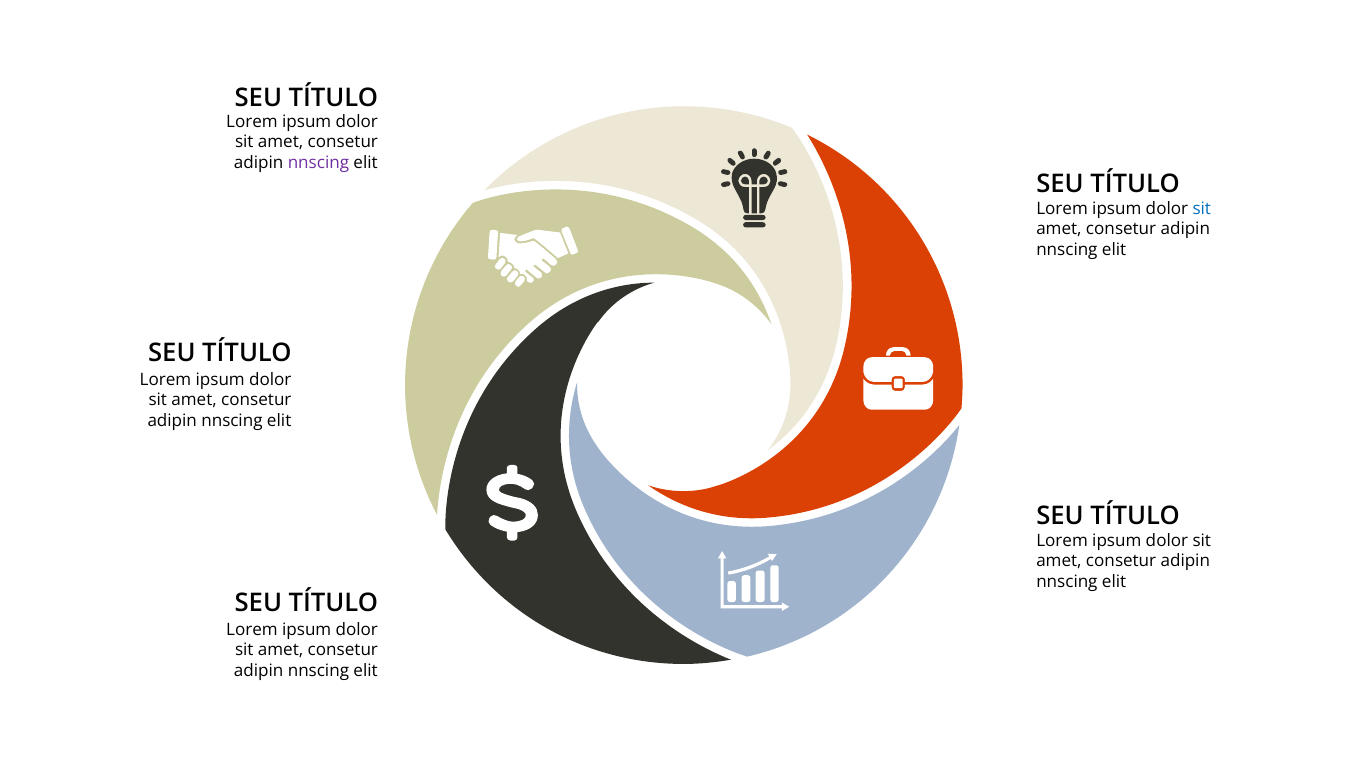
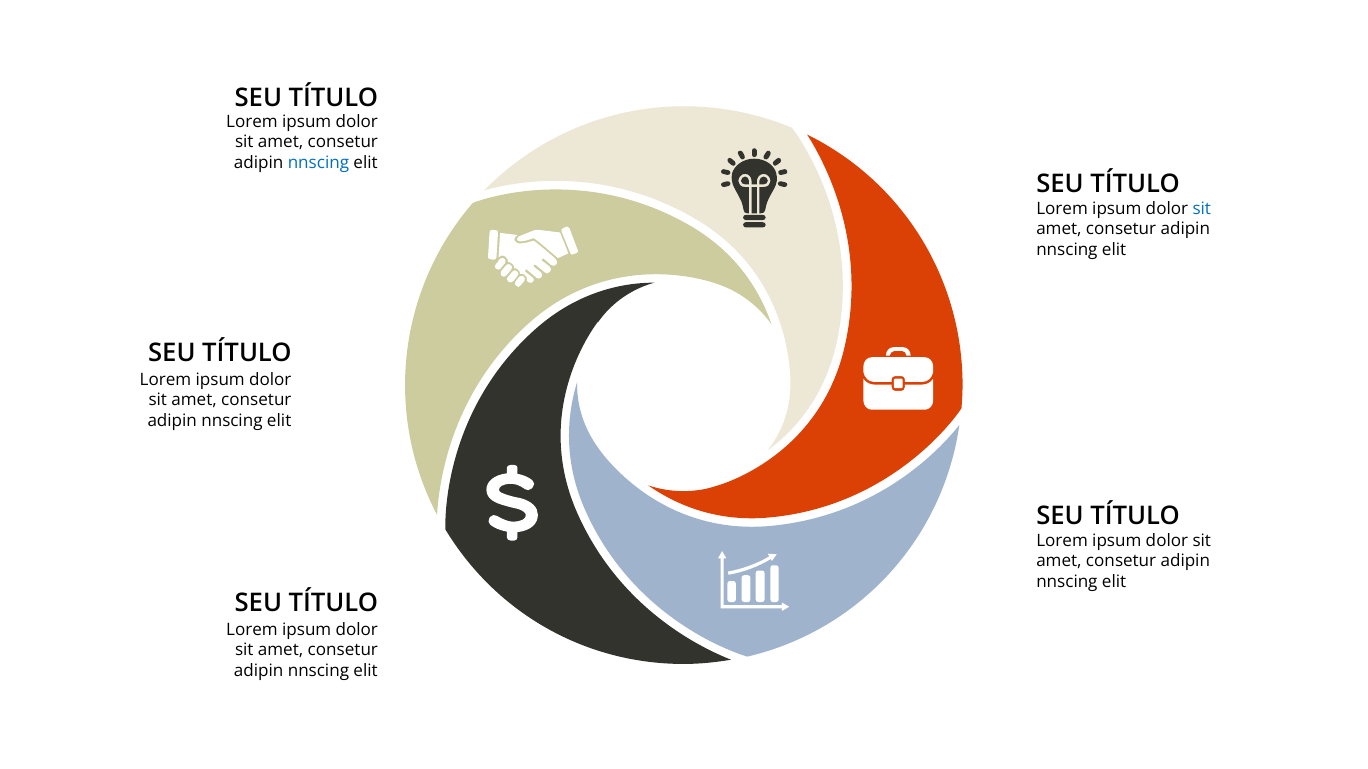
nnscing colour: purple -> blue (318, 163)
